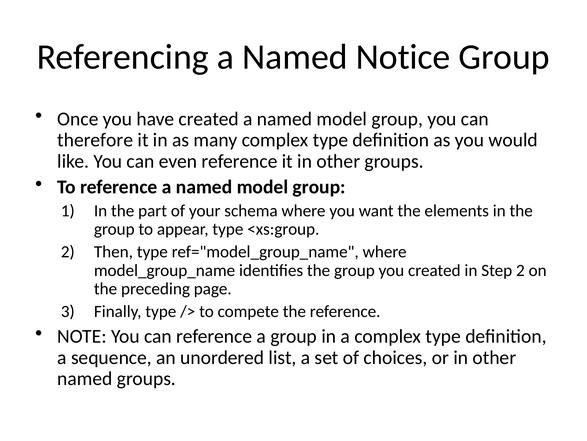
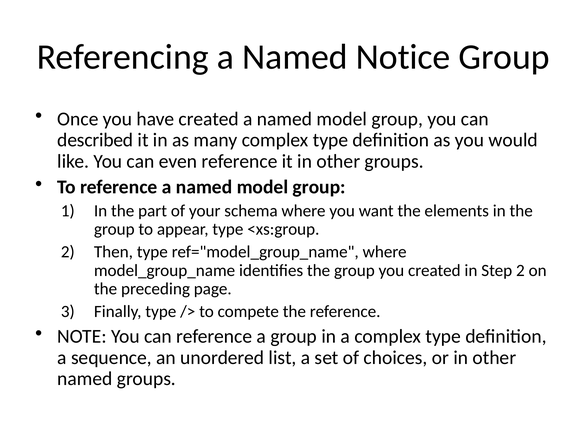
therefore: therefore -> described (95, 140)
